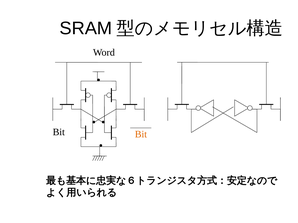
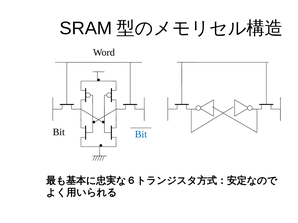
Bit colour: orange -> blue (141, 135)
